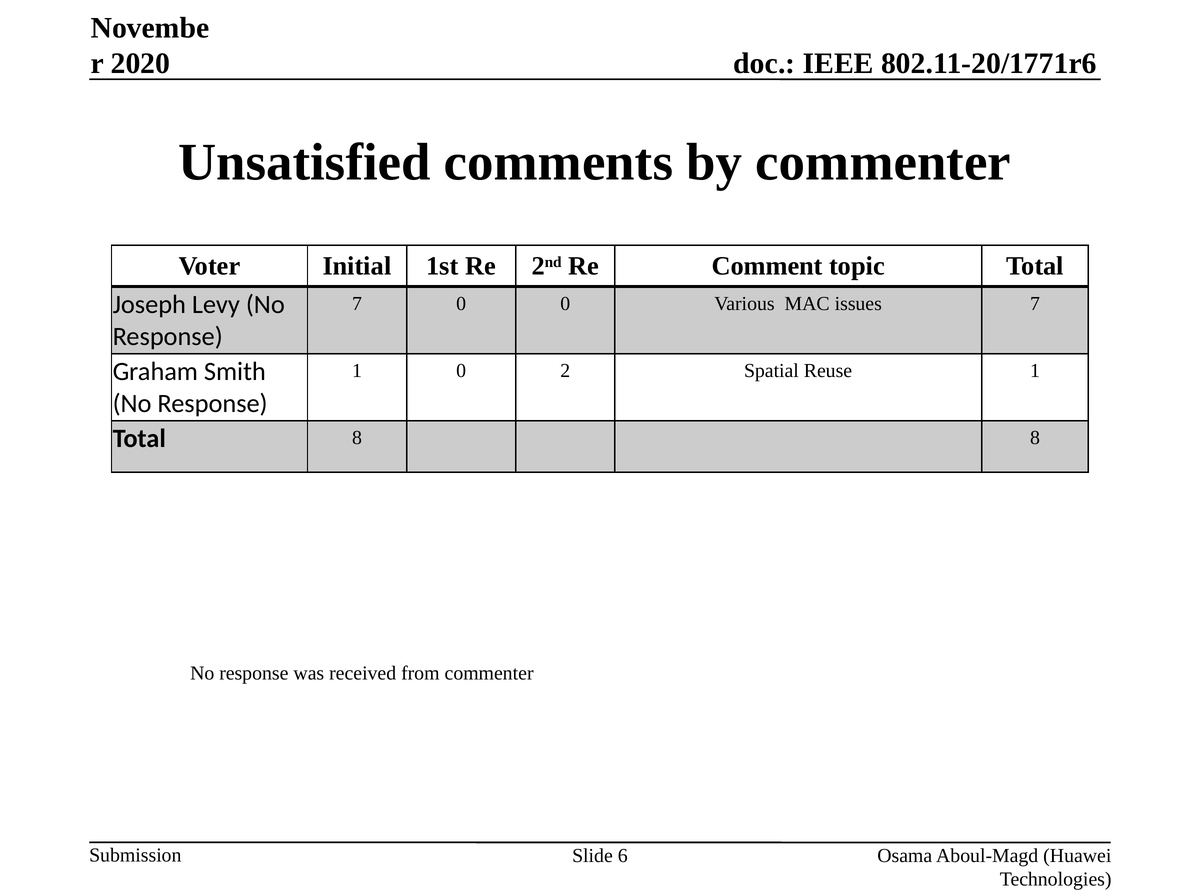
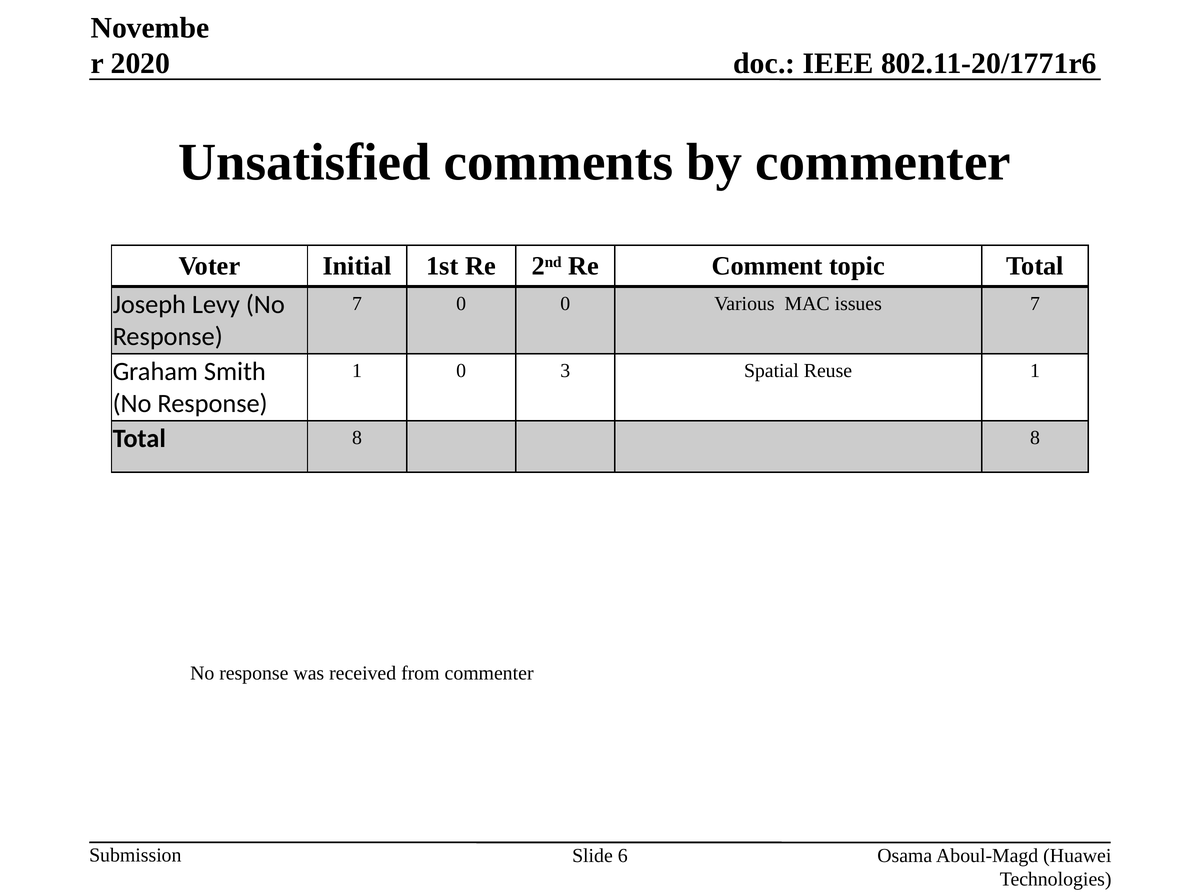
2: 2 -> 3 (565, 371)
